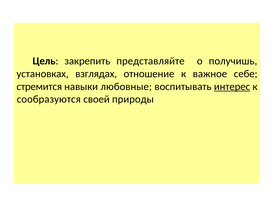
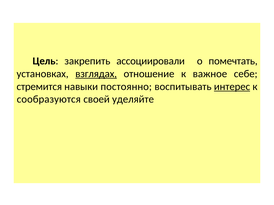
представляйте: представляйте -> ассоциировали (151, 61)
получишь: получишь -> помечтать (233, 61)
взглядах underline: none -> present (96, 74)
любовные: любовные -> постоянно (126, 87)
природы: природы -> уделяйте (133, 99)
